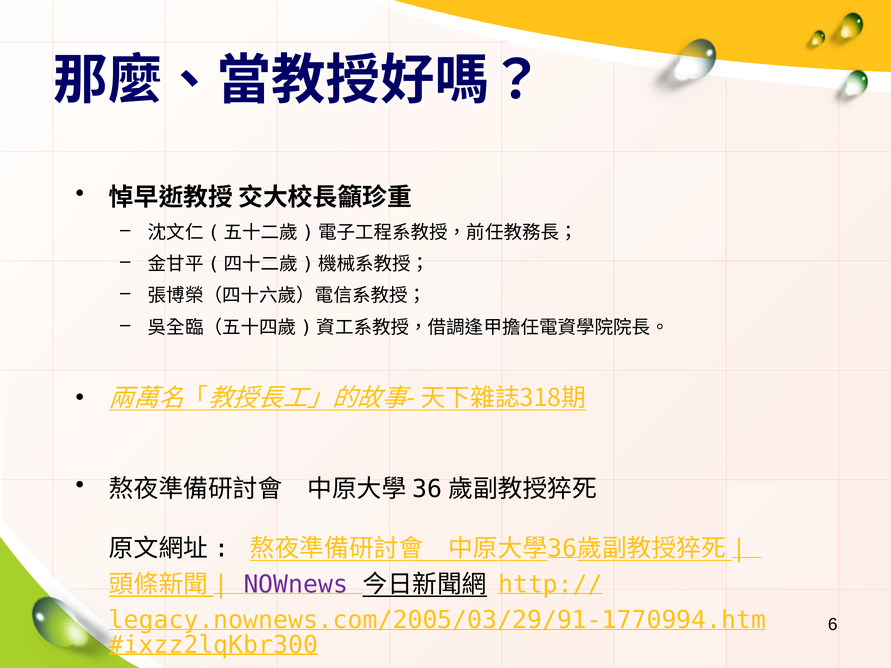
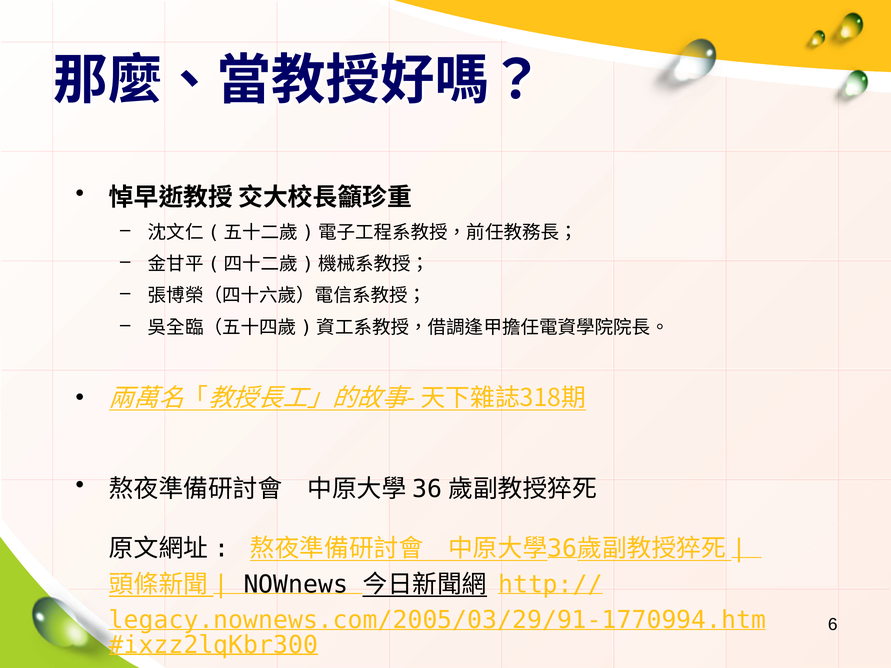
NOWnews colour: purple -> black (296, 585)
